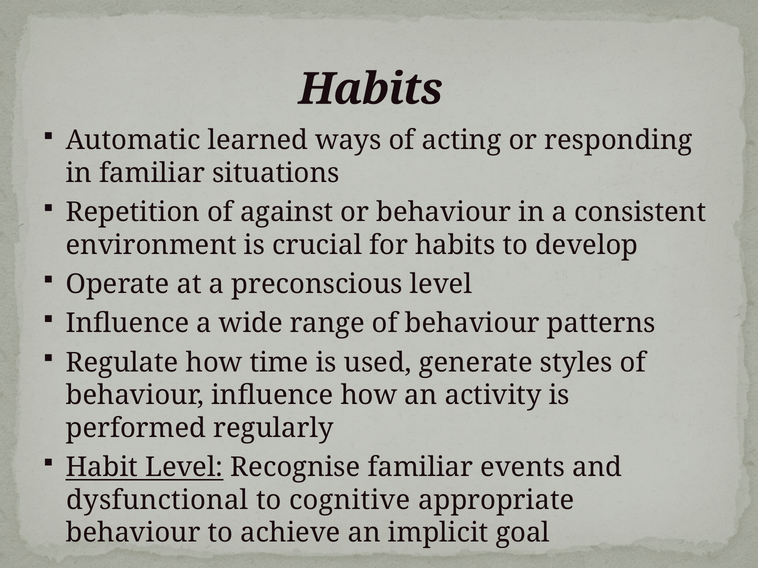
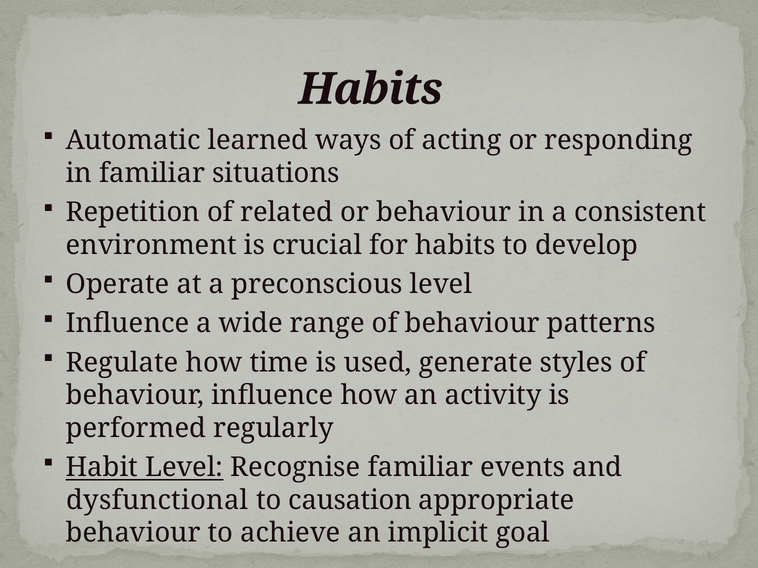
against: against -> related (287, 213)
cognitive: cognitive -> causation (350, 500)
